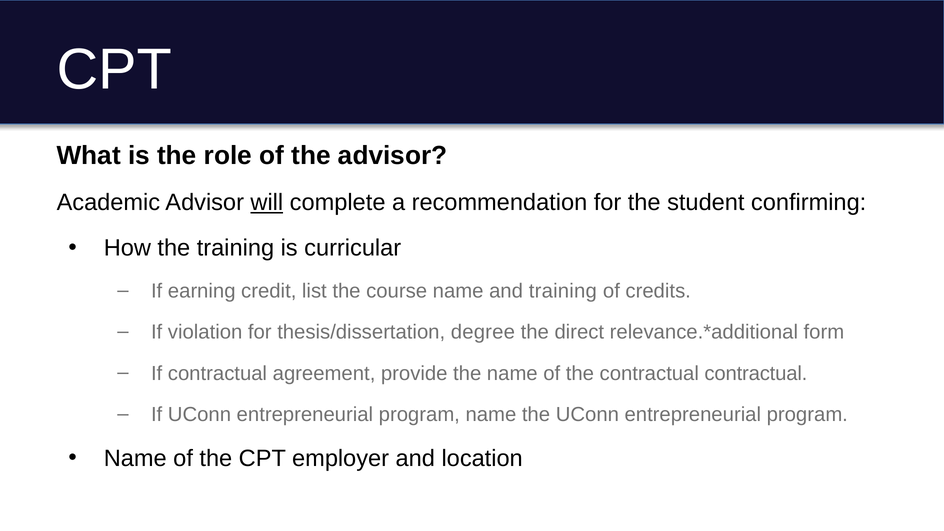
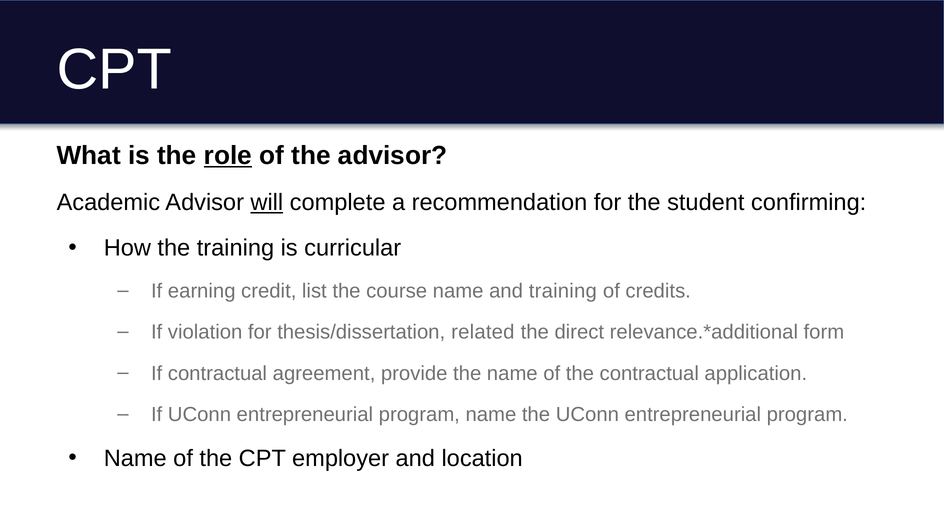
role underline: none -> present (228, 155)
degree: degree -> related (483, 332)
contractual contractual: contractual -> application (756, 373)
